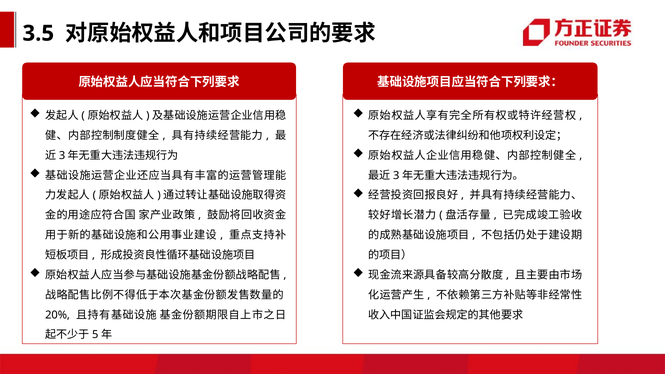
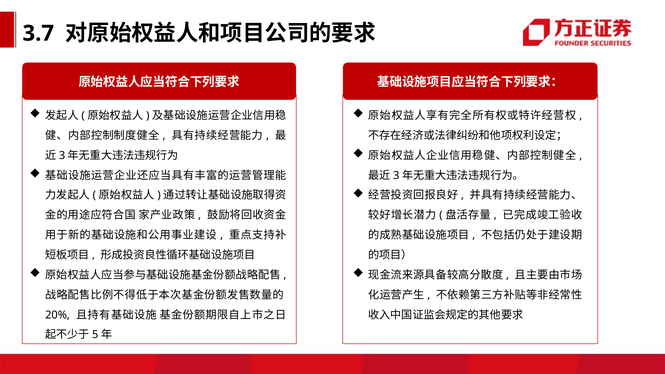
3.5: 3.5 -> 3.7 (38, 33)
